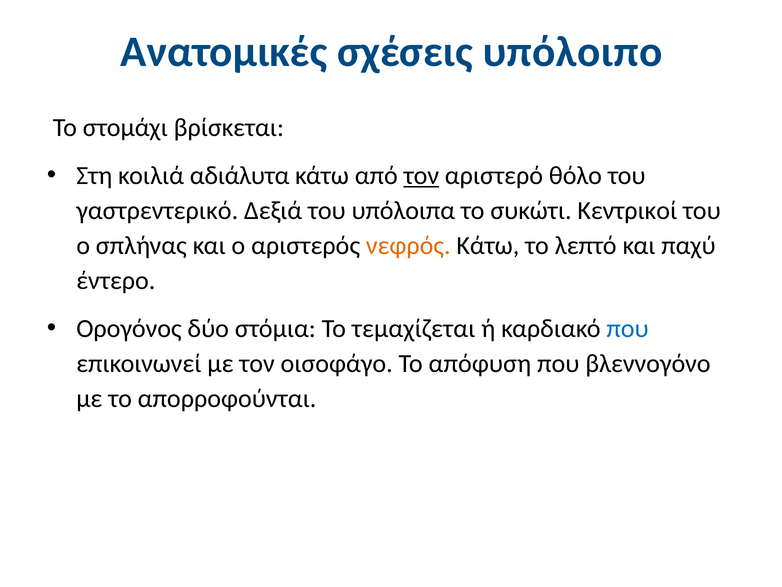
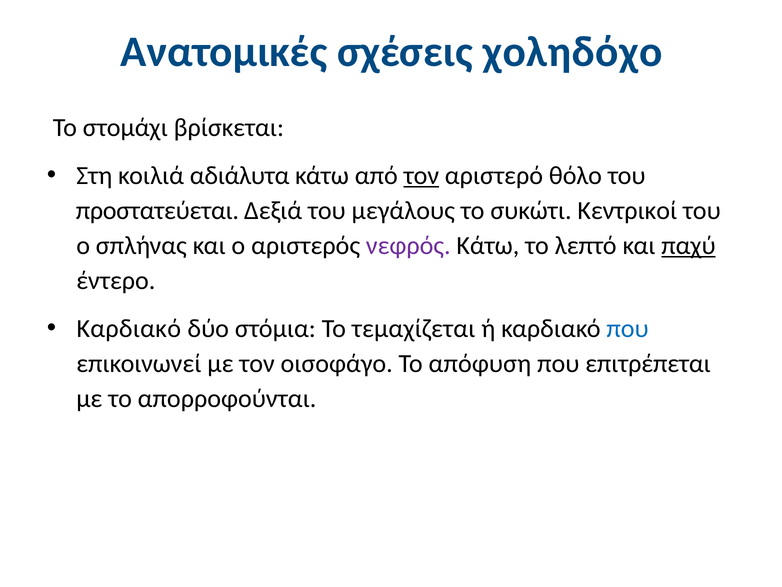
υπόλοιπο: υπόλοιπο -> χοληδόχο (573, 52)
γαστρεντερικό: γαστρεντερικό -> προστατεύεται (157, 210)
υπόλοιπα: υπόλοιπα -> μεγάλους (403, 210)
νεφρός colour: orange -> purple (408, 245)
παχύ underline: none -> present (688, 245)
Ορογόνος: Ορογόνος -> Καρδιακό (129, 329)
βλεννογόνο: βλεννογόνο -> επιτρέπεται (648, 364)
